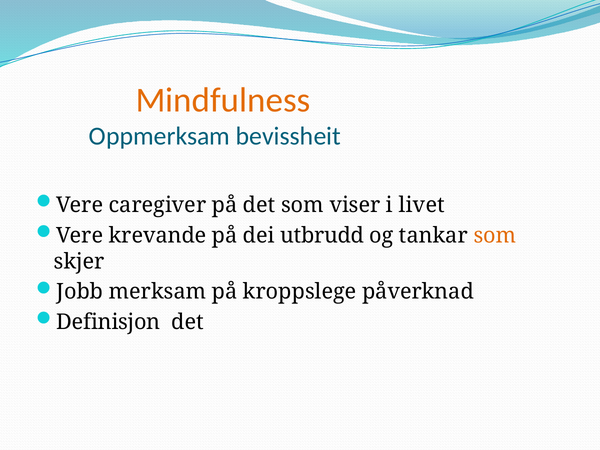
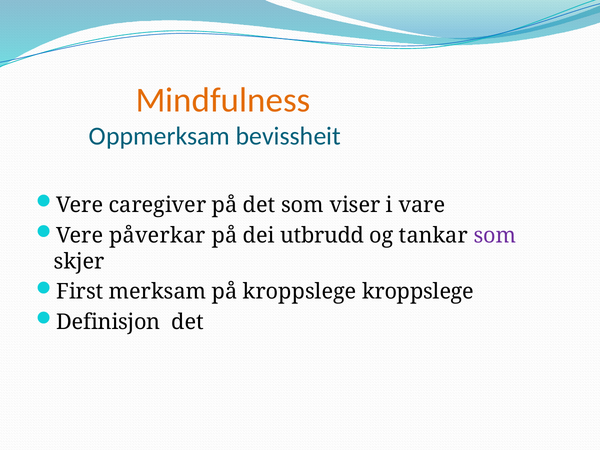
livet: livet -> vare (422, 205)
krevande: krevande -> påverkar (157, 235)
som colour: orange -> purple (495, 235)
Jobb: Jobb -> First (80, 292)
kroppslege påverknad: påverknad -> kroppslege (418, 292)
